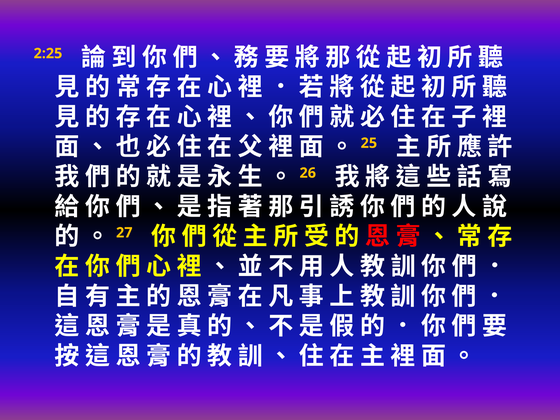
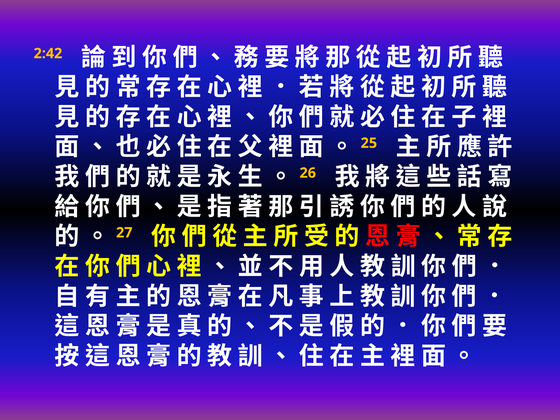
2:25: 2:25 -> 2:42 (48, 53)
